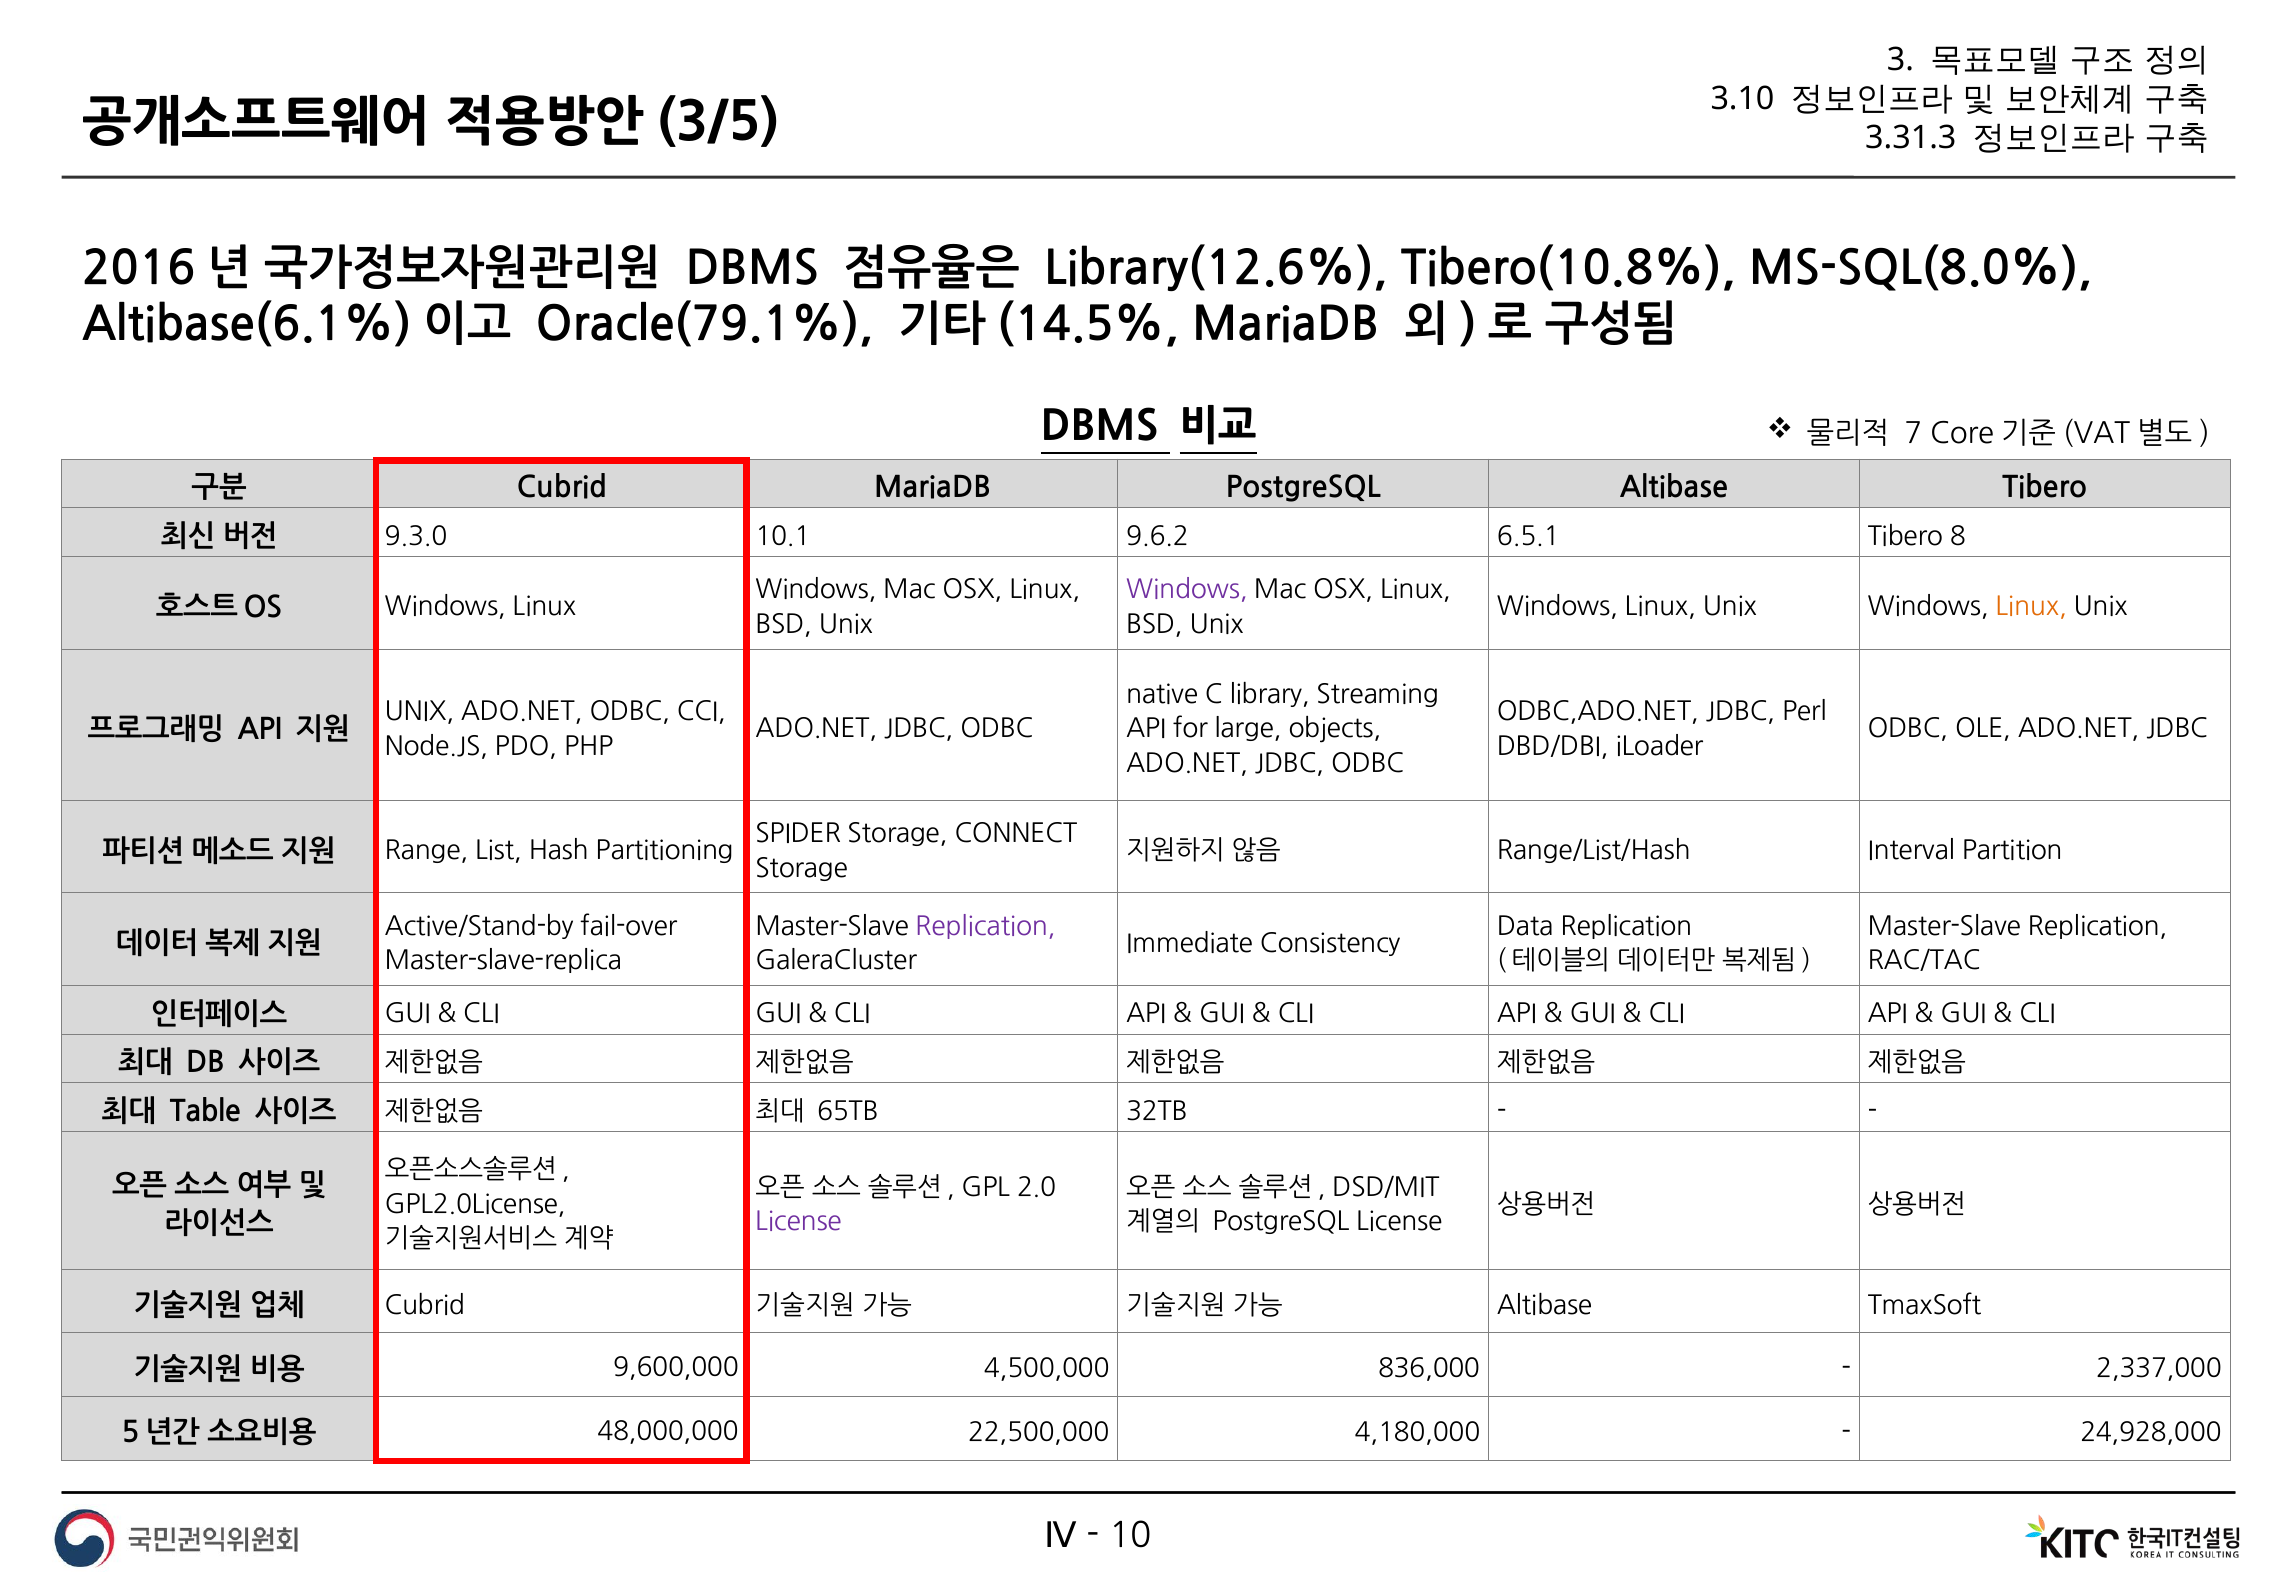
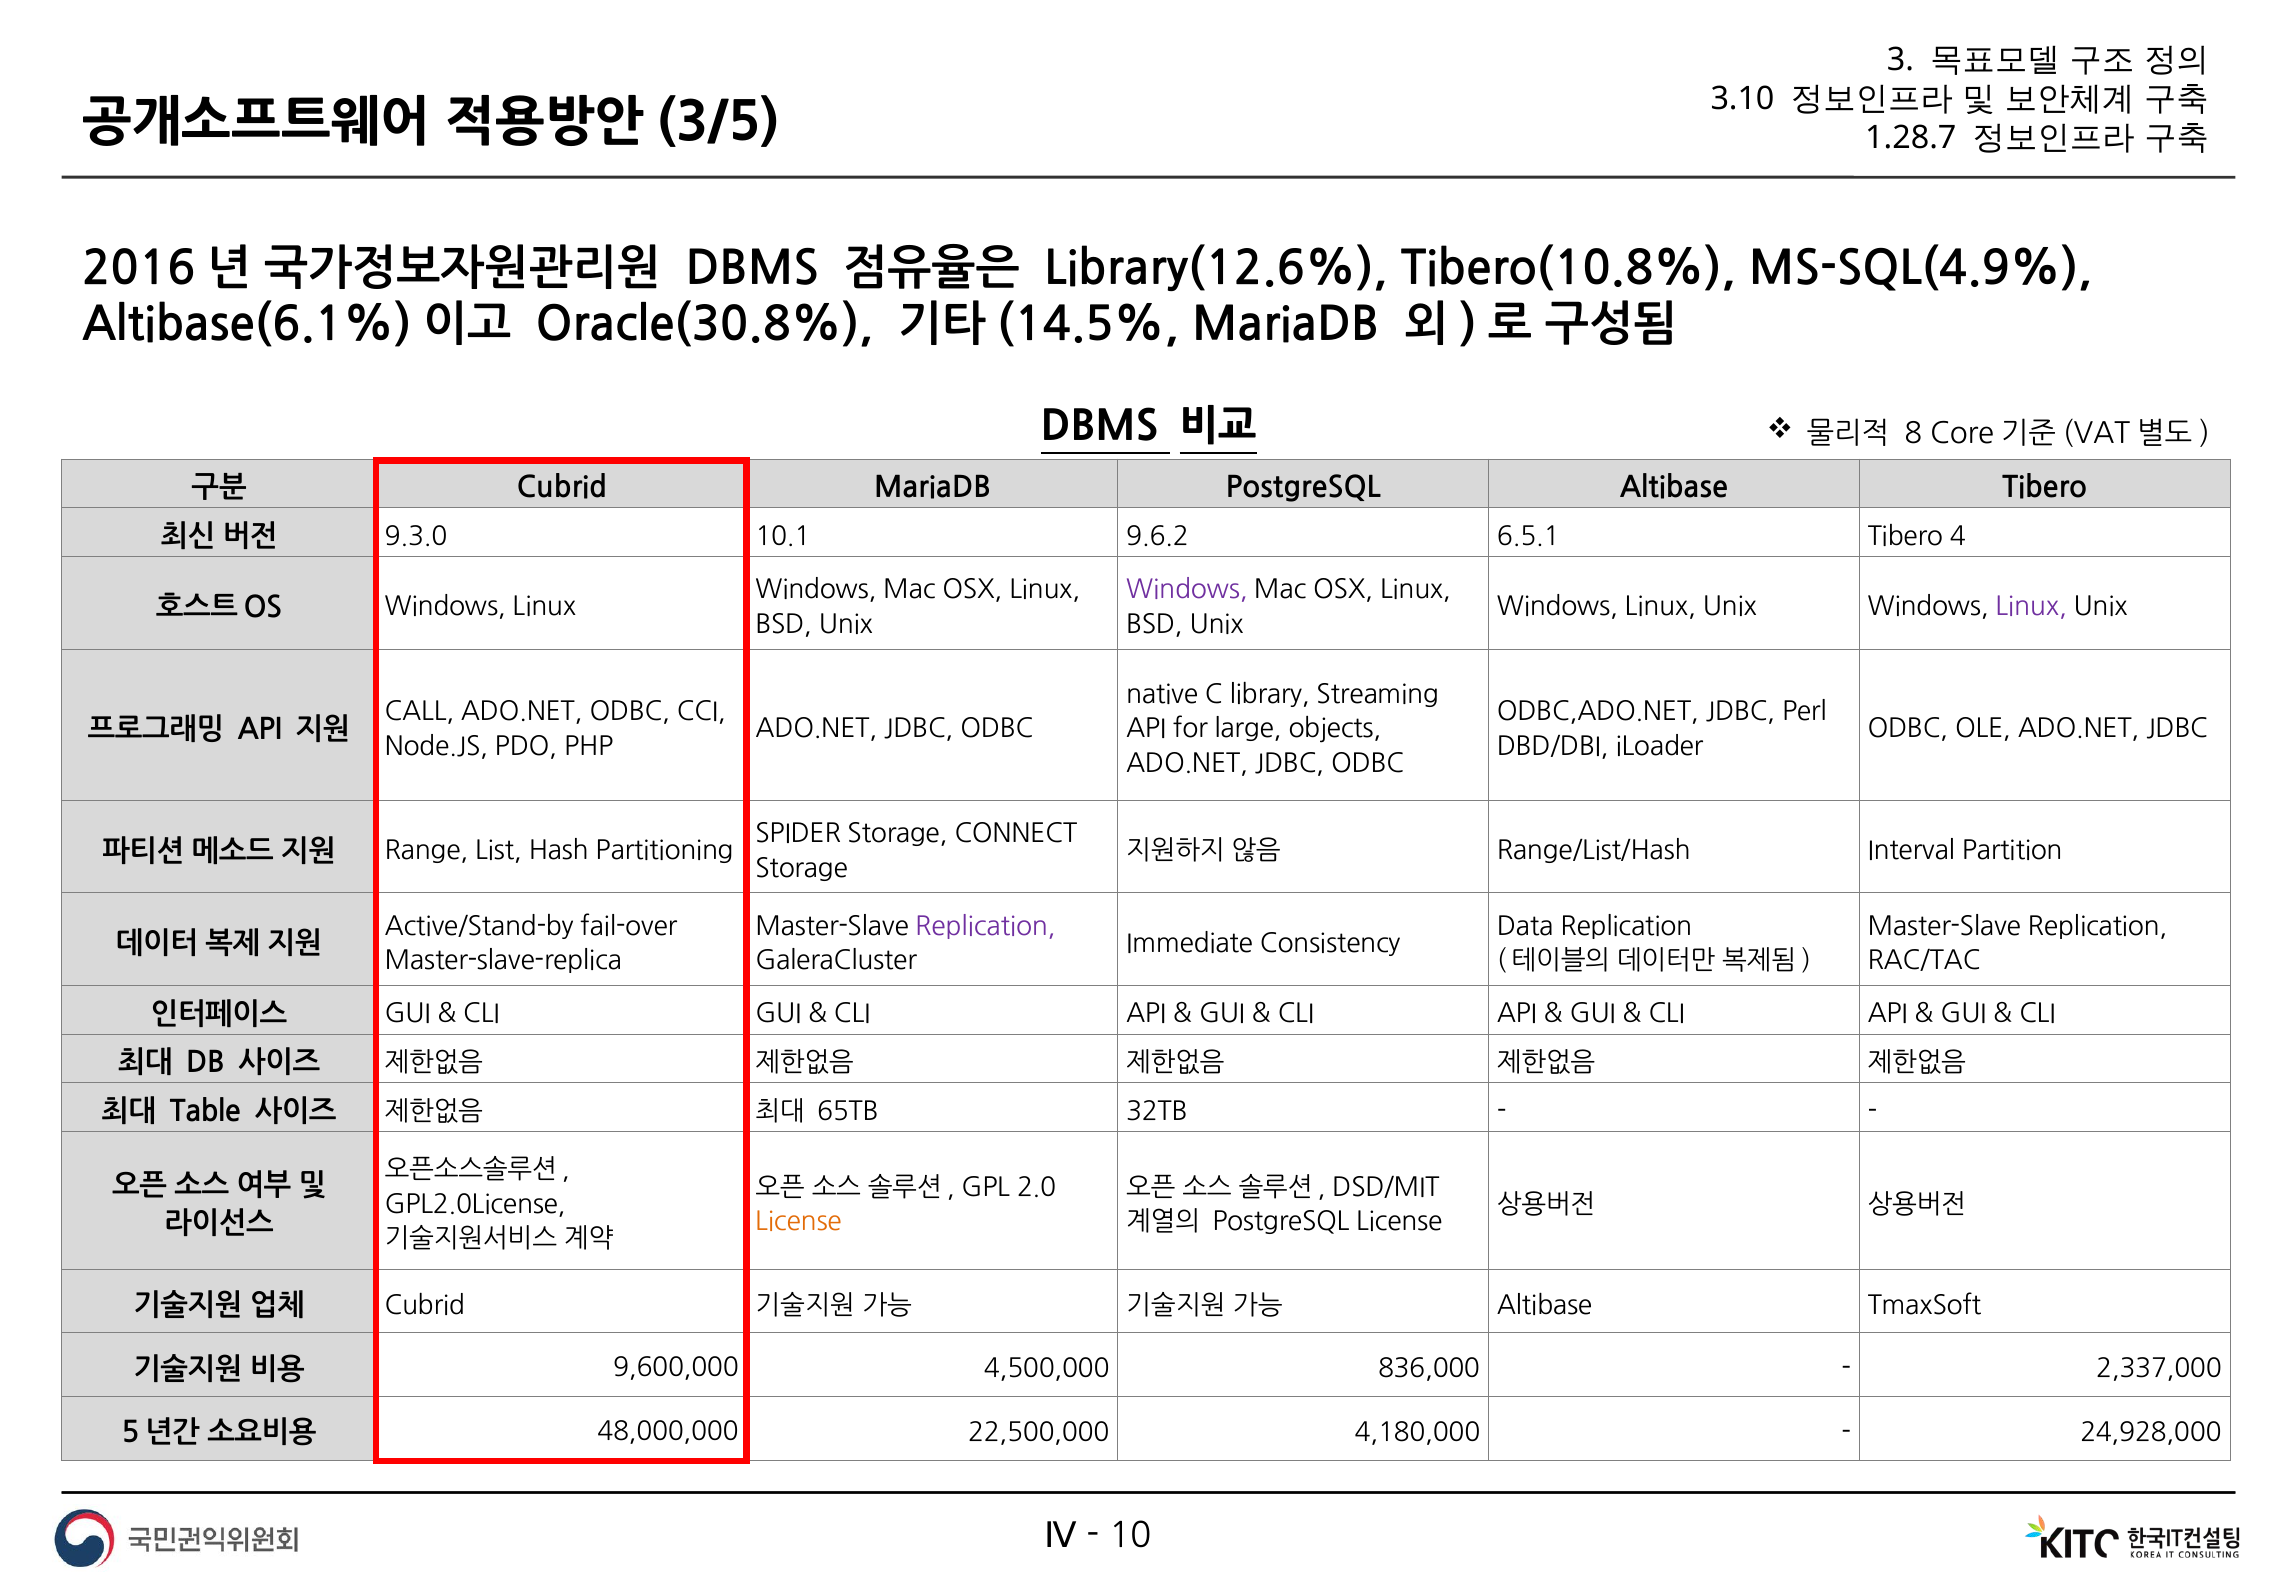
3.31.3: 3.31.3 -> 1.28.7 (1911, 138)
MS-SQL(8.0%: MS-SQL(8.0% -> MS-SQL(4.9% (1921, 269)
Oracle(79.1%: Oracle(79.1% -> Oracle(30.8% (704, 325)
7: 7 -> 8 (1913, 434)
8: 8 -> 4 (1958, 537)
Linux colour: orange -> purple (2031, 607)
UNIX: UNIX -> CALL (419, 712)
License colour: purple -> orange (799, 1222)
